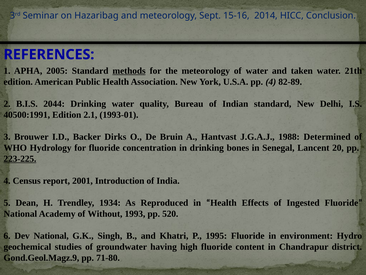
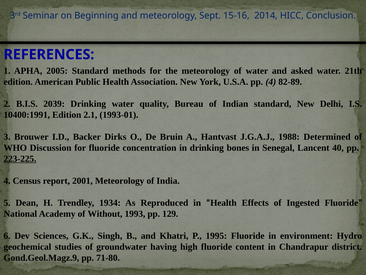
Hazaribag: Hazaribag -> Beginning (96, 16)
methods underline: present -> none (129, 71)
taken: taken -> asked (302, 71)
2044: 2044 -> 2039 (54, 104)
40500:1991: 40500:1991 -> 10400:1991 (27, 115)
Hydrology: Hydrology -> Discussion (51, 148)
20: 20 -> 40 (338, 148)
2001 Introduction: Introduction -> Meteorology (120, 181)
520: 520 -> 129 (170, 213)
Dev National: National -> Sciences (51, 235)
